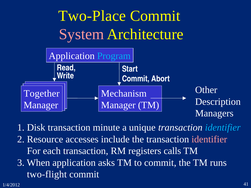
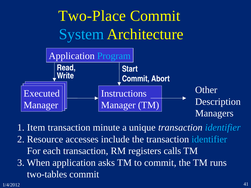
System colour: pink -> light blue (81, 34)
Together: Together -> Executed (42, 94)
Mechanism: Mechanism -> Instructions (124, 94)
Disk: Disk -> Item (36, 128)
identifier colour: pink -> light blue (209, 139)
two-flight: two-flight -> two-tables (47, 175)
